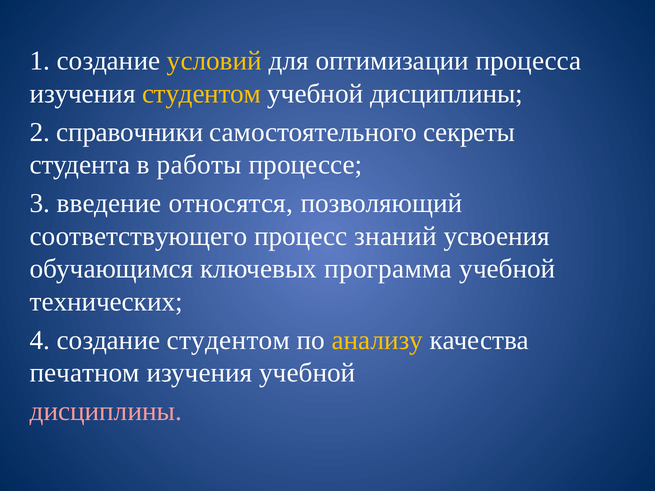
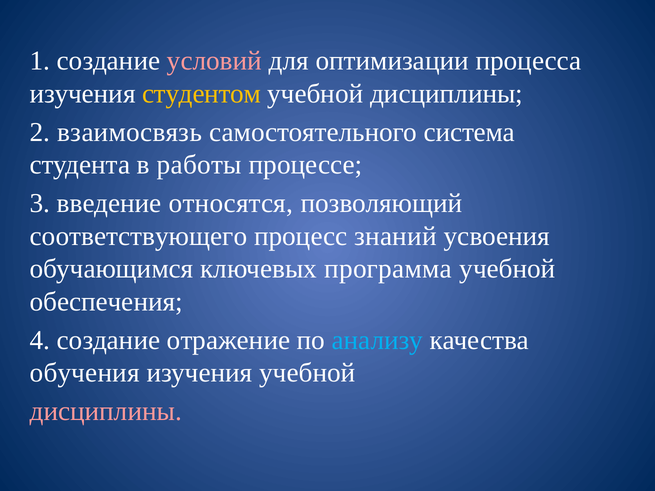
условий colour: yellow -> pink (214, 61)
справочники: справочники -> взаимосвязь (130, 132)
секреты: секреты -> система (469, 132)
технических: технических -> обеспечения (106, 302)
создание студентом: студентом -> отражение (229, 340)
анализу colour: yellow -> light blue (377, 340)
печатном: печатном -> обучения (85, 373)
